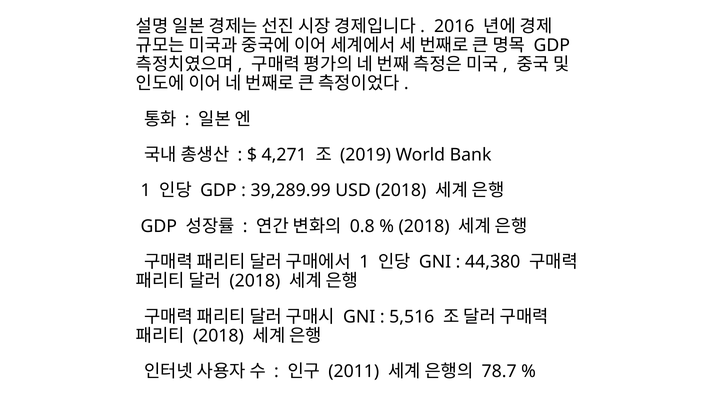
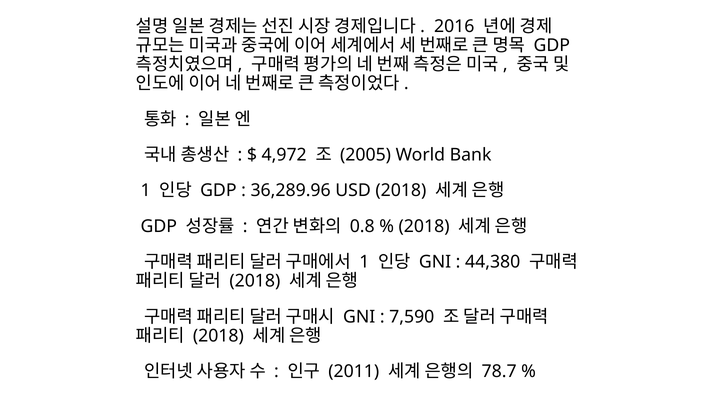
4,271: 4,271 -> 4,972 (284, 155)
2019: 2019 -> 2005 (366, 155)
39,289.99: 39,289.99 -> 36,289.96 (291, 190)
5,516: 5,516 -> 7,590 (412, 317)
